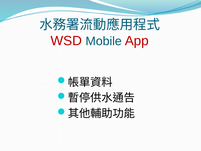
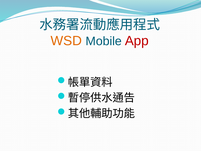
WSD colour: red -> orange (66, 41)
